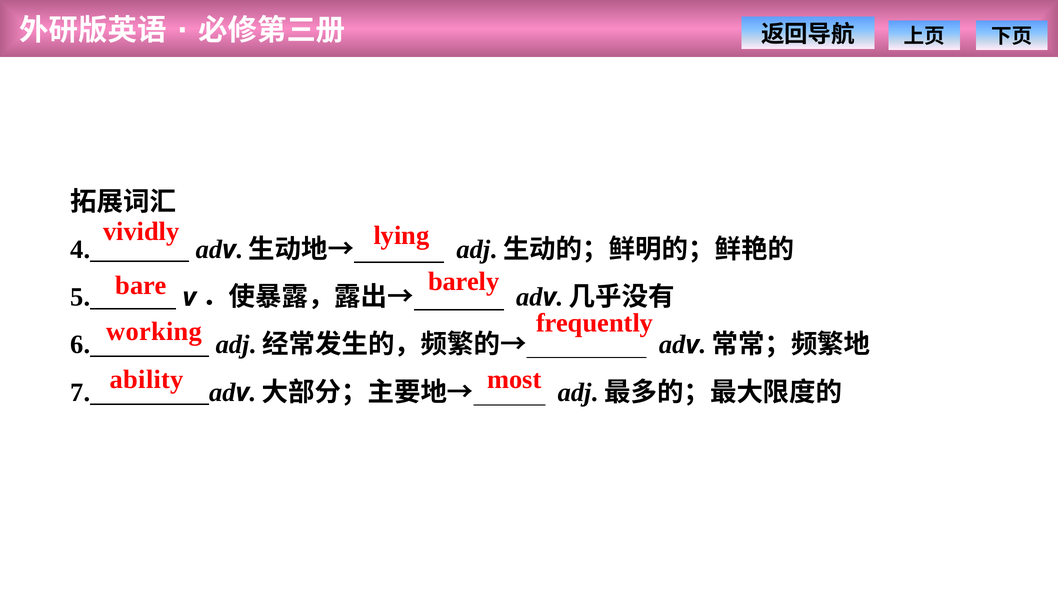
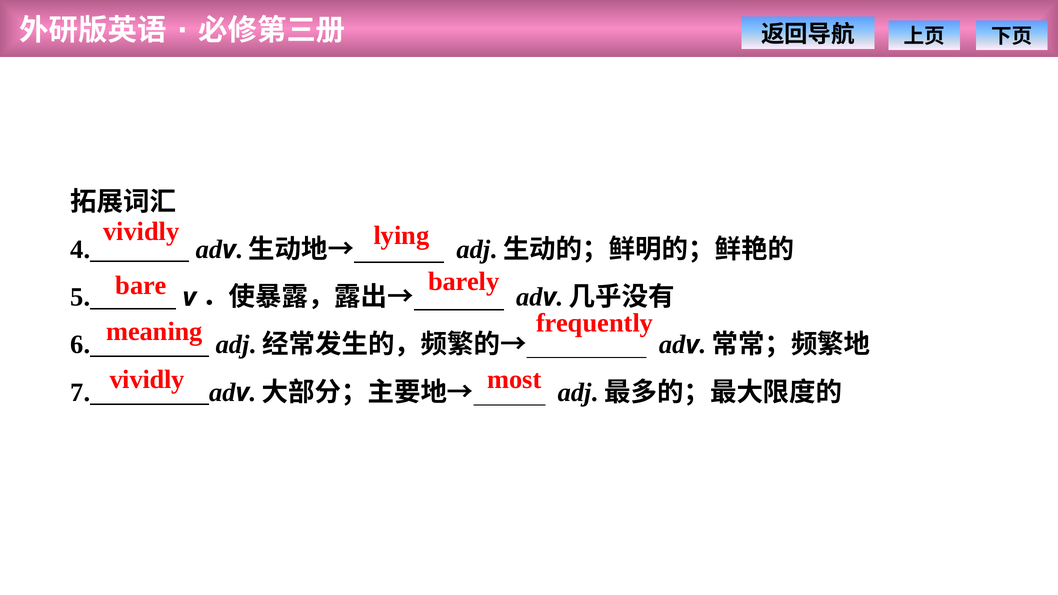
working: working -> meaning (154, 332)
ability: ability -> vividly (147, 379)
